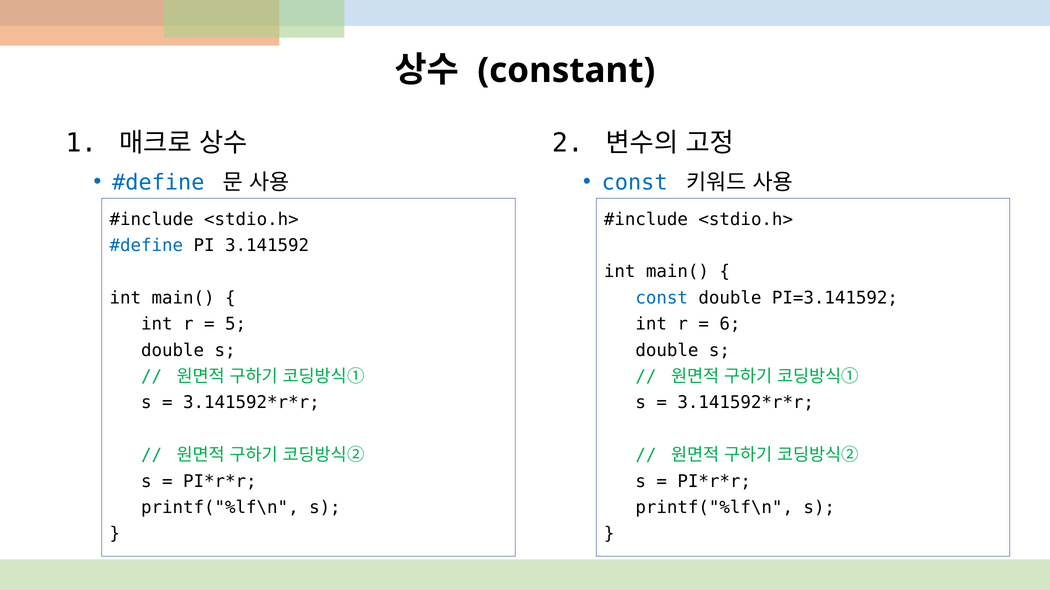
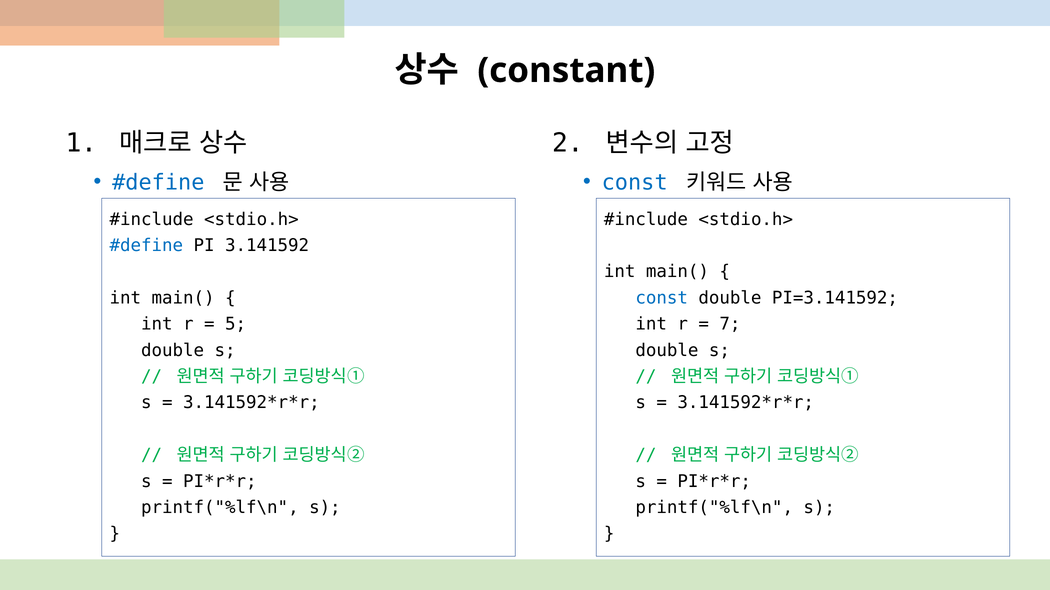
6: 6 -> 7 (730, 324)
